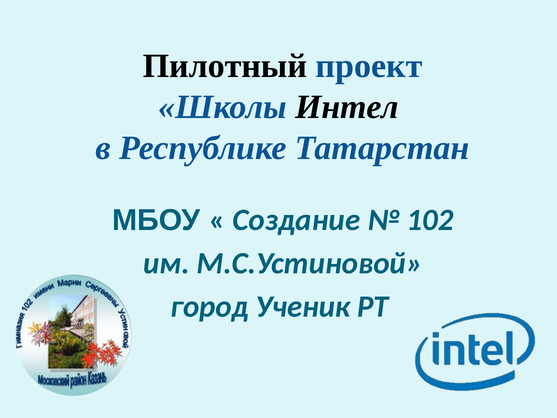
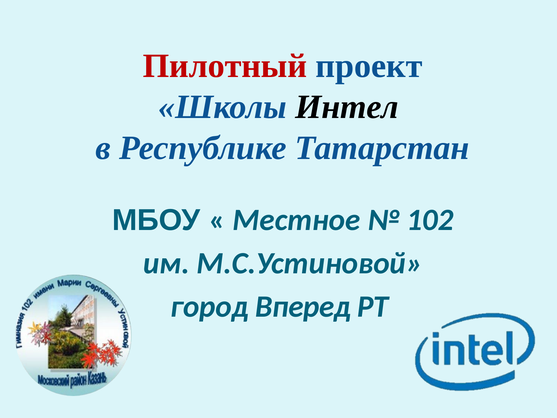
Пилотный colour: black -> red (225, 66)
Создание: Создание -> Местное (296, 220)
Ученик: Ученик -> Вперед (303, 306)
